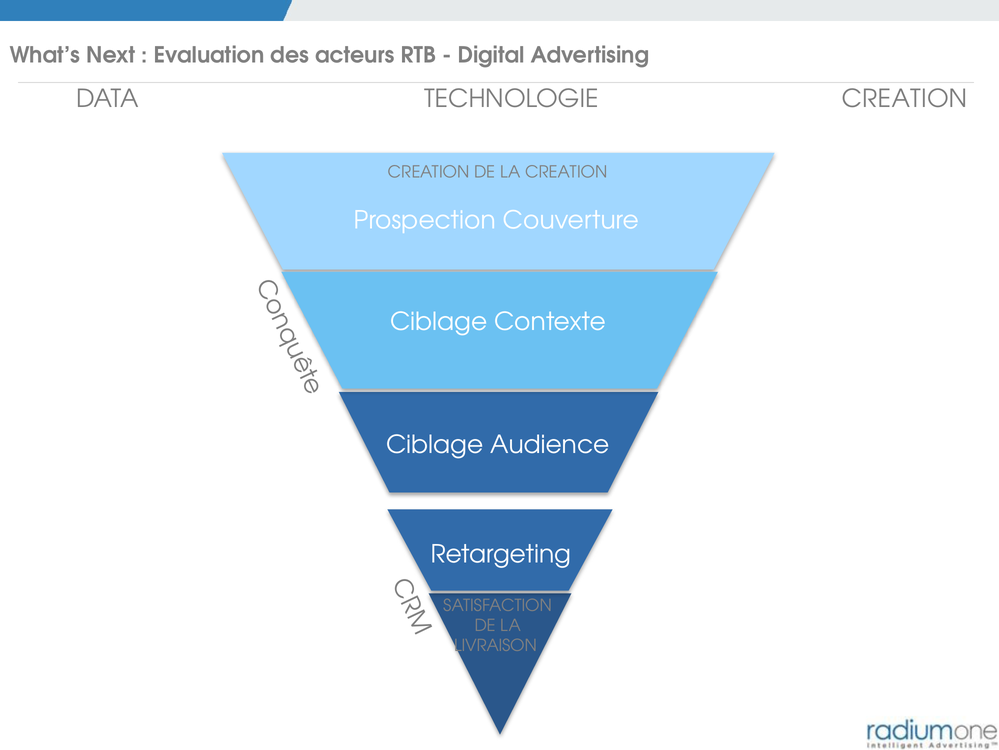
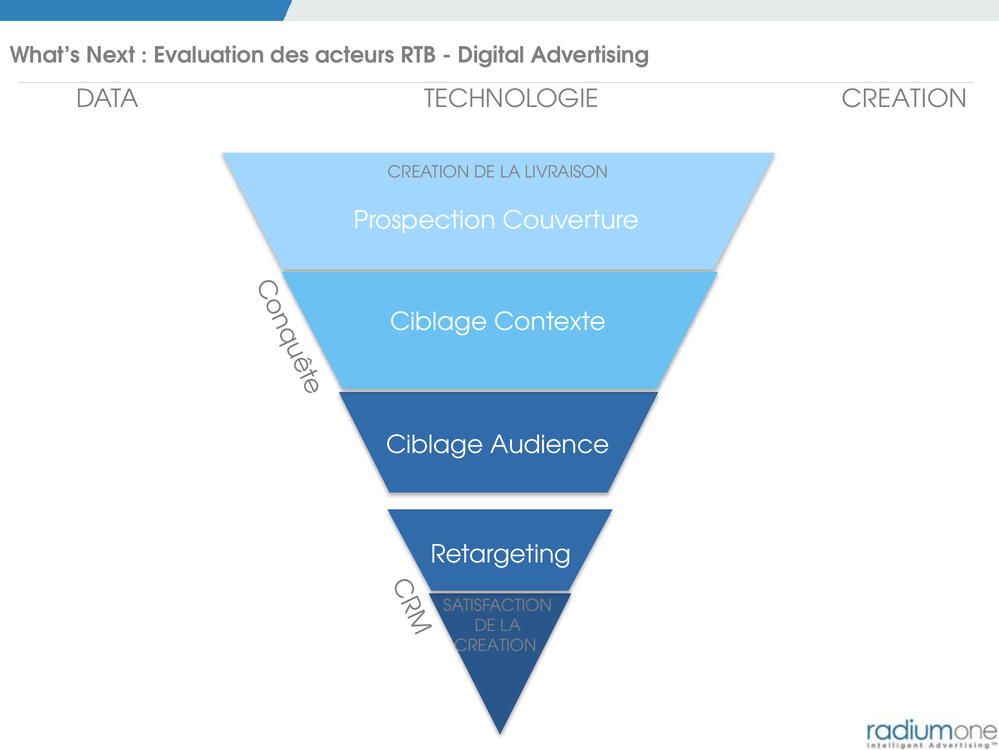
LA CREATION: CREATION -> LIVRAISON (566, 172)
LIVRAISON: LIVRAISON -> CREATION (496, 645)
